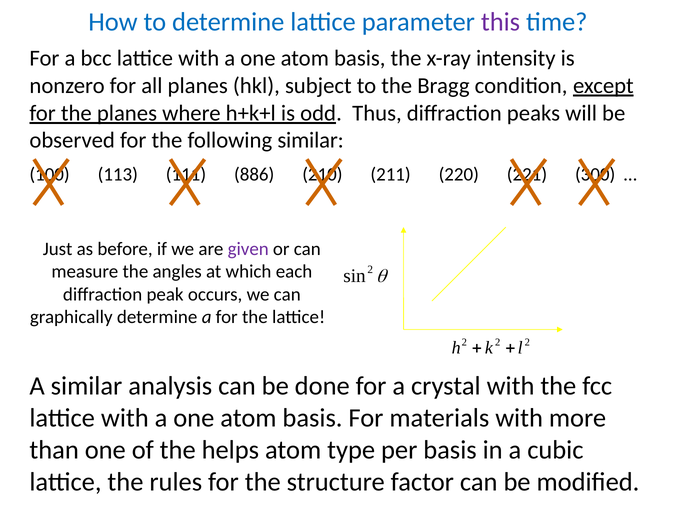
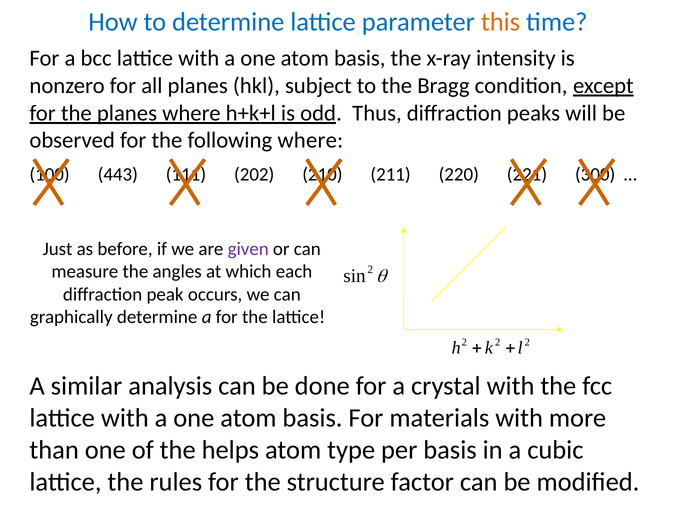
this colour: purple -> orange (501, 22)
following similar: similar -> where (310, 140)
113: 113 -> 443 (118, 174)
886: 886 -> 202 (254, 174)
